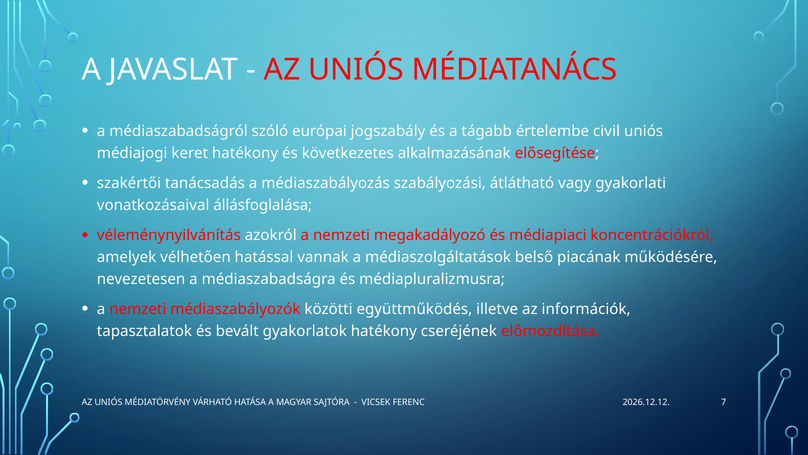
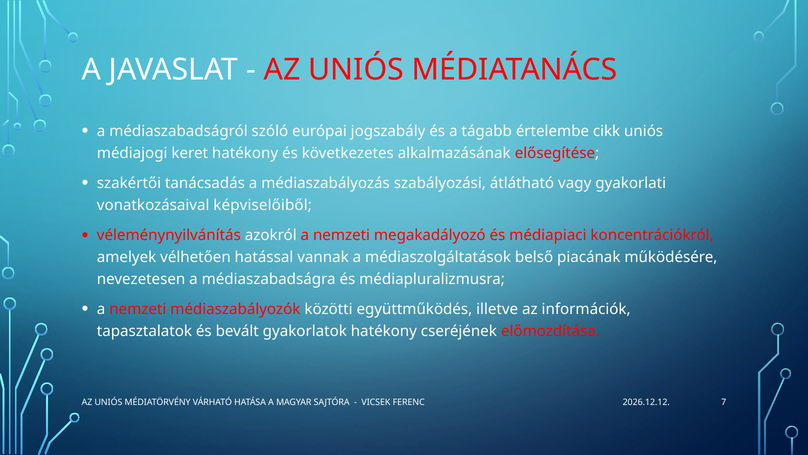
civil: civil -> cikk (607, 131)
állásfoglalása: állásfoglalása -> képviselőiből (263, 205)
